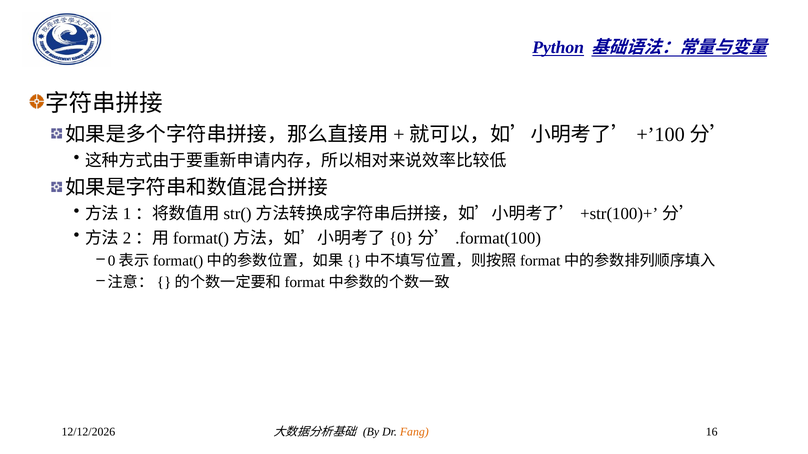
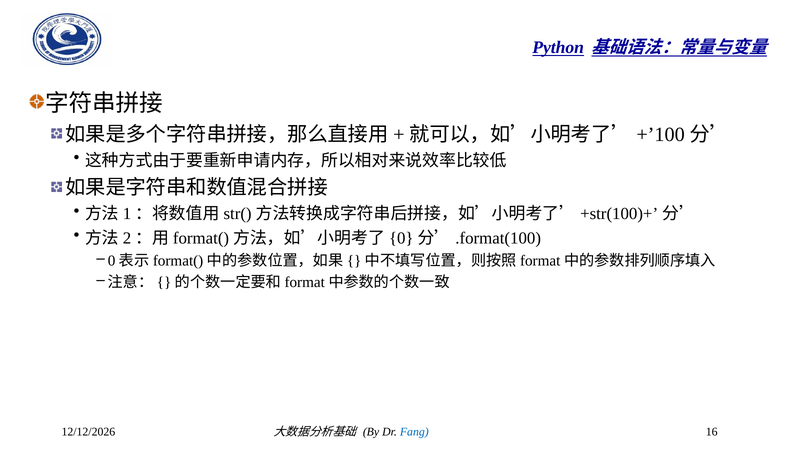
Fang colour: orange -> blue (414, 432)
